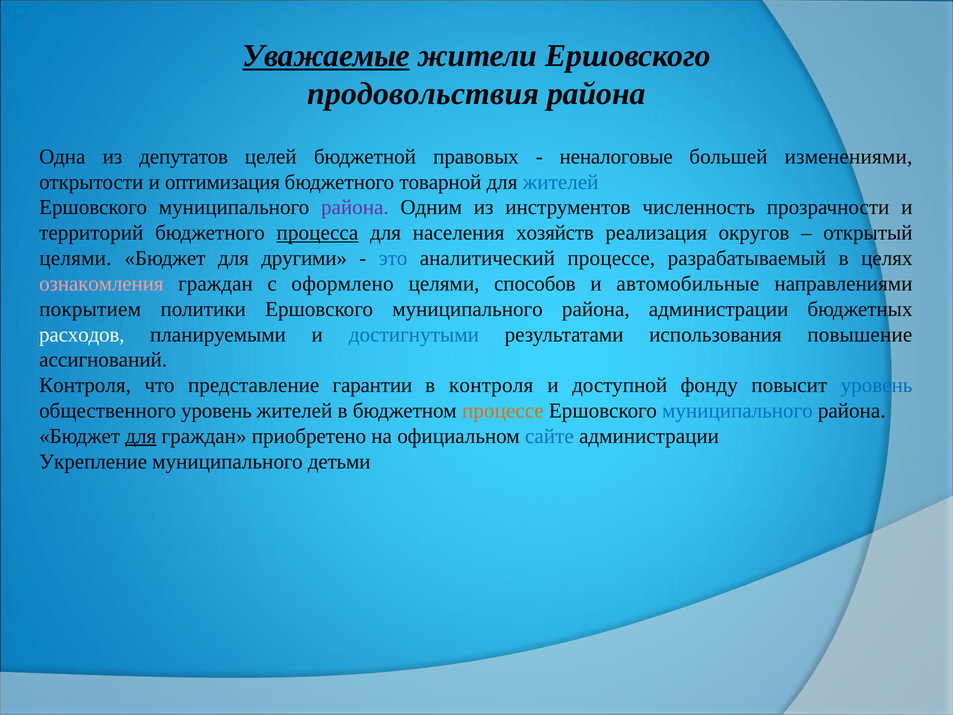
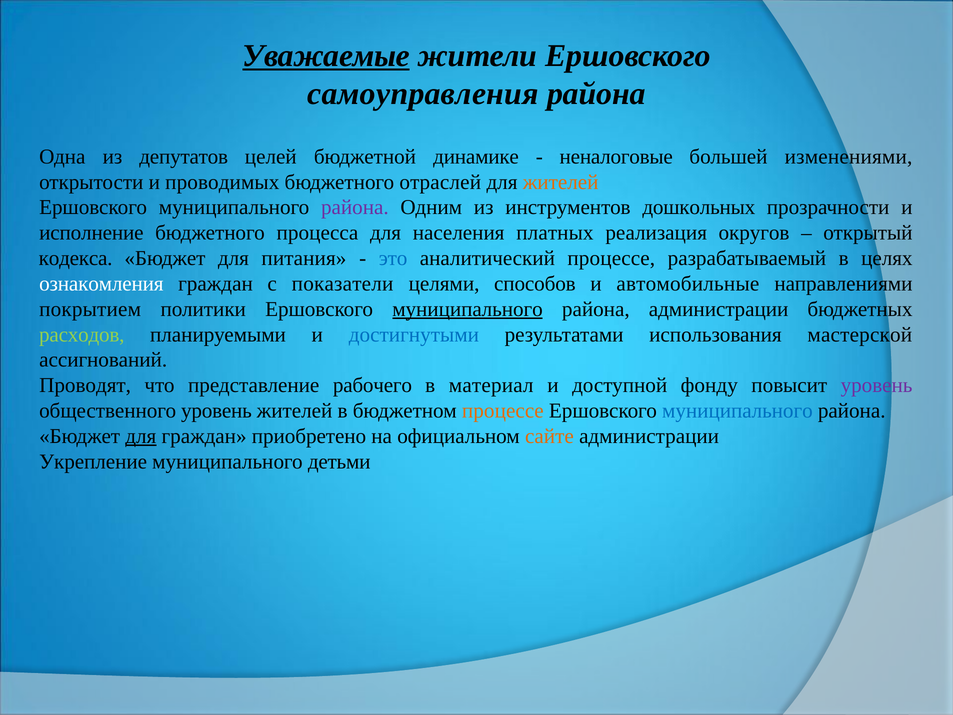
продовольствия: продовольствия -> самоуправления (423, 94)
правовых: правовых -> динамике (476, 157)
оптимизация: оптимизация -> проводимых (222, 182)
товарной: товарной -> отраслей (440, 182)
жителей colour: blue -> orange (561, 182)
численность: численность -> дошкольных (699, 207)
территорий: территорий -> исполнение (91, 233)
процесса underline: present -> none (317, 233)
хозяйств: хозяйств -> платных (555, 233)
целями: целями -> кодекса (76, 258)
другими: другими -> питания (304, 258)
ознакомления colour: pink -> white (101, 284)
оформлено: оформлено -> показатели (343, 284)
муниципального underline: none -> present (468, 309)
расходов colour: white -> light green (82, 334)
повышение: повышение -> мастерской (860, 334)
Контроля: Контроля -> Проводят (85, 385)
гарантии: гарантии -> рабочего (372, 385)
в контроля: контроля -> материал (491, 385)
уровень colour: blue -> purple (877, 385)
сайте colour: blue -> orange (549, 436)
